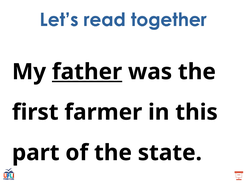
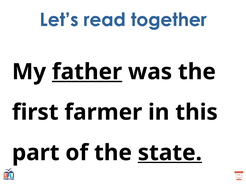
state underline: none -> present (170, 153)
